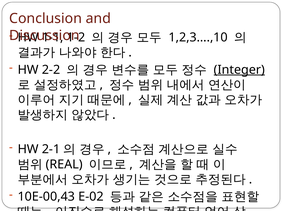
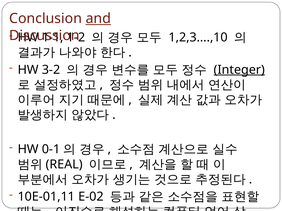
and underline: none -> present (98, 19)
2-2: 2-2 -> 3-2 (51, 70)
2-1: 2-1 -> 0-1 (51, 150)
10E-00,43: 10E-00,43 -> 10E-01,11 (46, 197)
